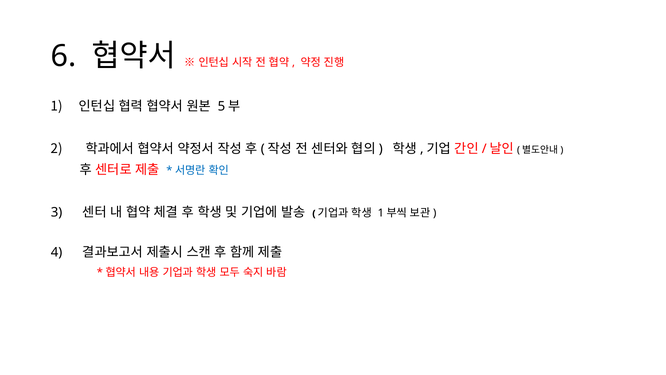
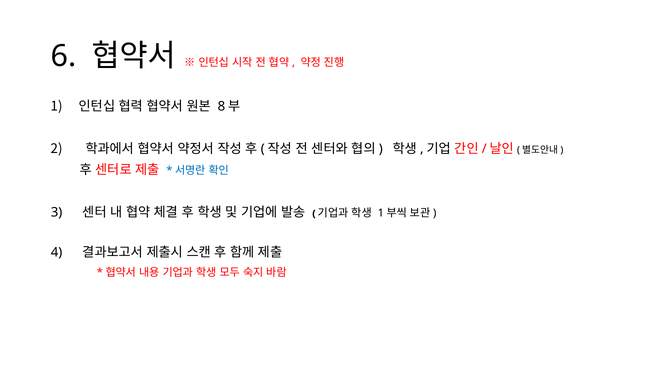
5: 5 -> 8 (221, 106)
